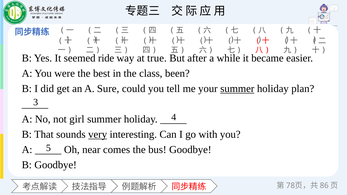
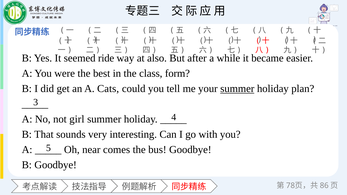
true: true -> also (157, 58)
been: been -> form (177, 74)
Sure: Sure -> Cats (108, 89)
very underline: present -> none (98, 135)
